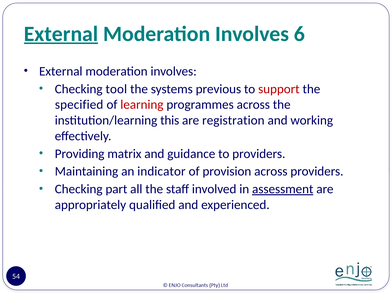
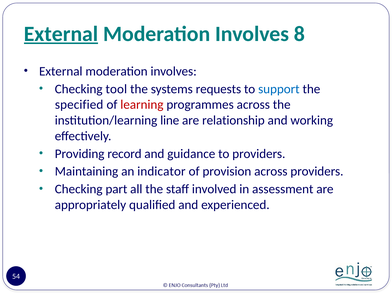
6: 6 -> 8 (299, 34)
previous: previous -> requests (218, 89)
support colour: red -> blue (279, 89)
this: this -> line (170, 120)
registration: registration -> relationship (233, 120)
matrix: matrix -> record (124, 154)
assessment underline: present -> none (283, 189)
